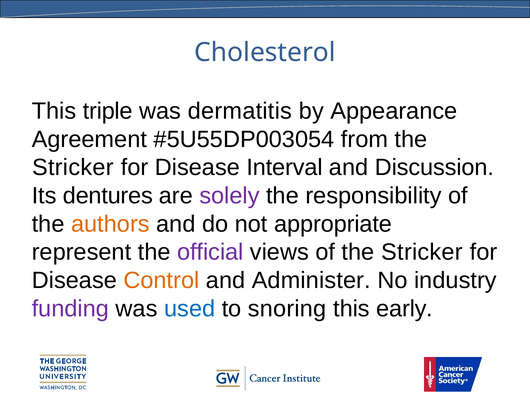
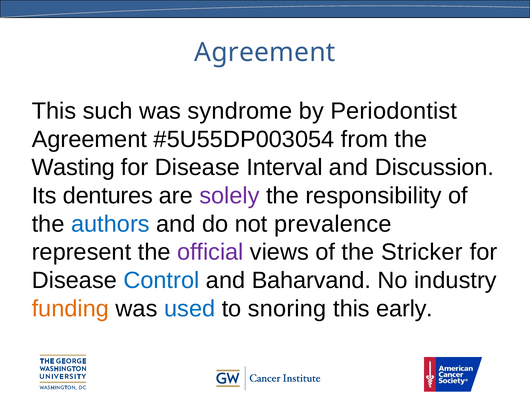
Cholesterol: Cholesterol -> Agreement (265, 53)
triple: triple -> such (108, 111)
dermatitis: dermatitis -> syndrome (240, 111)
Appearance: Appearance -> Periodontist (394, 111)
Stricker: Stricker -> Wasting (73, 168)
authors colour: orange -> blue (110, 224)
appropriate: appropriate -> prevalence (333, 224)
Control colour: orange -> blue (161, 281)
Administer: Administer -> Baharvand (311, 281)
funding colour: purple -> orange (70, 309)
